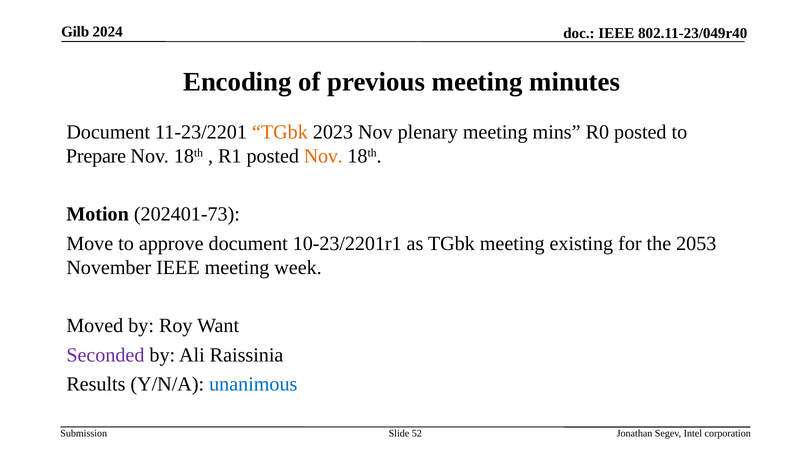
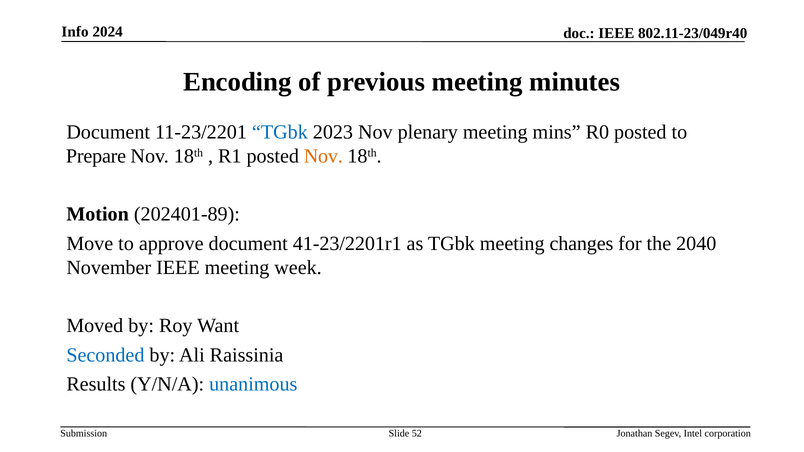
Gilb: Gilb -> Info (75, 32)
TGbk colour: orange -> blue (280, 132)
202401-73: 202401-73 -> 202401-89 (187, 214)
10-23/2201r1: 10-23/2201r1 -> 41-23/2201r1 (347, 244)
existing: existing -> changes (581, 244)
2053: 2053 -> 2040 (696, 244)
Seconded colour: purple -> blue (105, 355)
